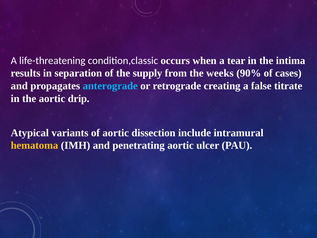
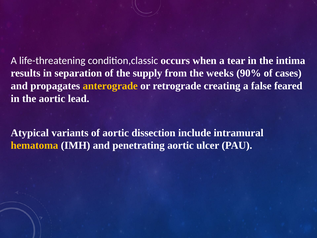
anterograde colour: light blue -> yellow (110, 86)
titrate: titrate -> feared (288, 86)
drip: drip -> lead (79, 99)
